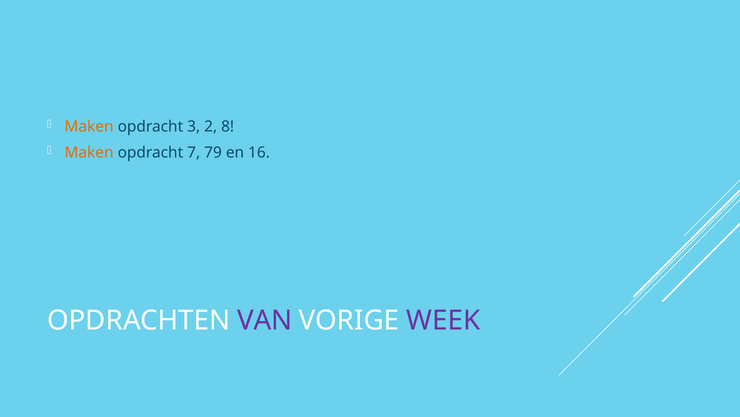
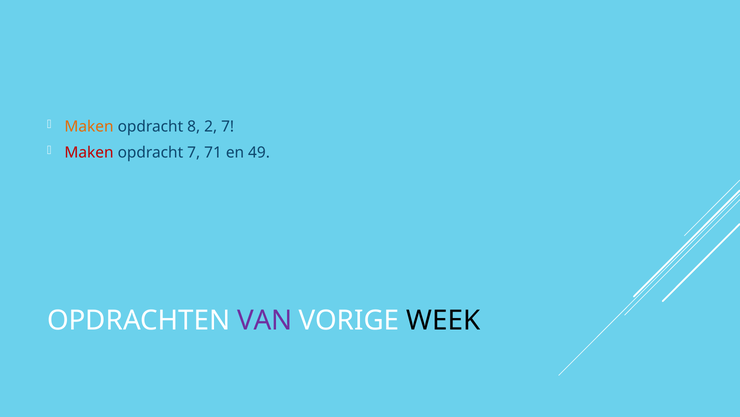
3: 3 -> 8 (194, 126)
2 8: 8 -> 7 (228, 126)
Maken colour: orange -> red (89, 152)
79: 79 -> 71 (213, 152)
16: 16 -> 49 (259, 152)
WEEK colour: purple -> black (443, 320)
